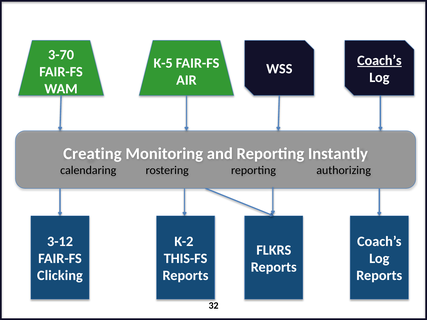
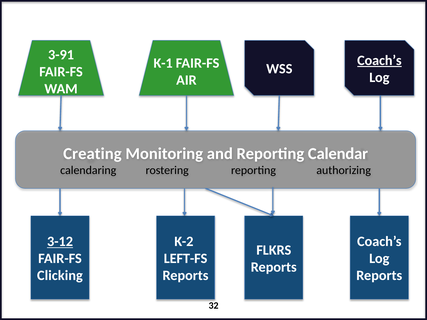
3-70: 3-70 -> 3-91 (61, 55)
K-5: K-5 -> K-1 (163, 63)
Instantly: Instantly -> Calendar (338, 154)
3-12 underline: none -> present (60, 242)
THIS-FS: THIS-FS -> LEFT-FS (186, 259)
